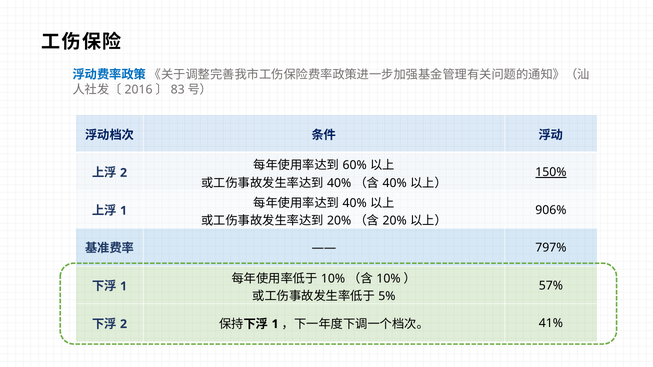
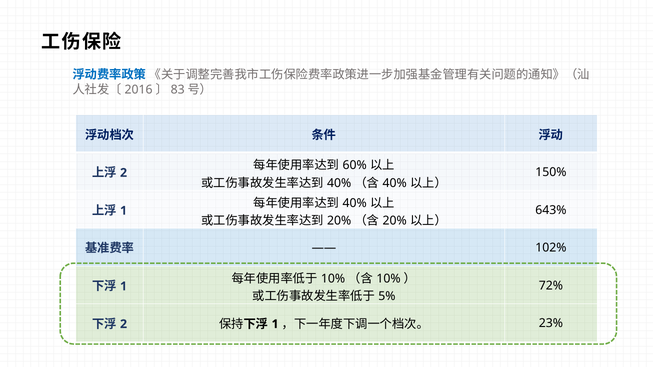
150% underline: present -> none (551, 172)
906%: 906% -> 643% (551, 210)
797%: 797% -> 102% (551, 248)
57%: 57% -> 72% (551, 286)
41%: 41% -> 23% (551, 324)
